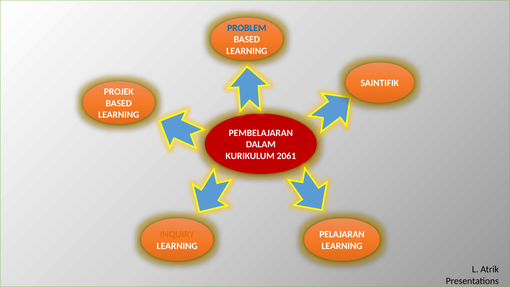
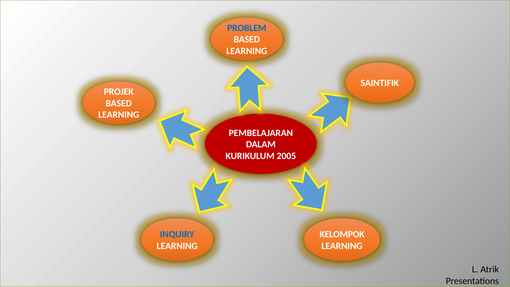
2061: 2061 -> 2005 (286, 156)
INQUIRY colour: orange -> blue (177, 234)
PELAJARAN: PELAJARAN -> KELOMPOK (342, 234)
